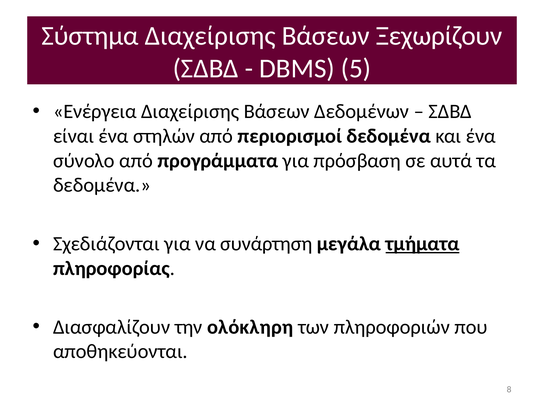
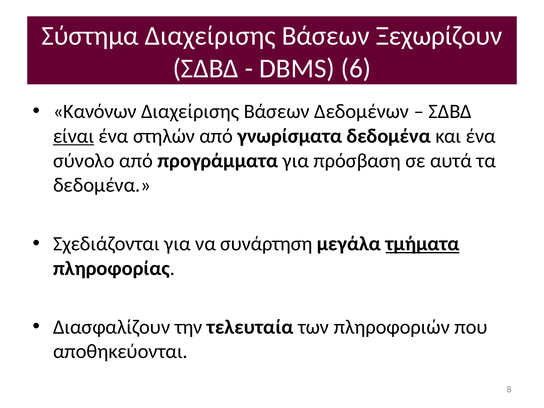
5: 5 -> 6 (356, 69)
Ενέργεια: Ενέργεια -> Κανόνων (95, 112)
είναι underline: none -> present (74, 136)
περιορισμοί: περιορισμοί -> γνωρίσματα (290, 136)
ολόκληρη: ολόκληρη -> τελευταία (250, 327)
